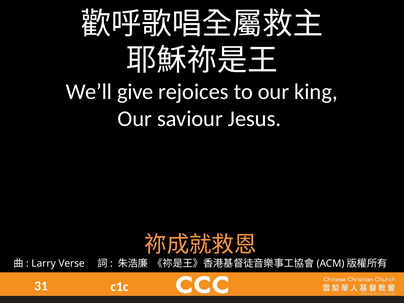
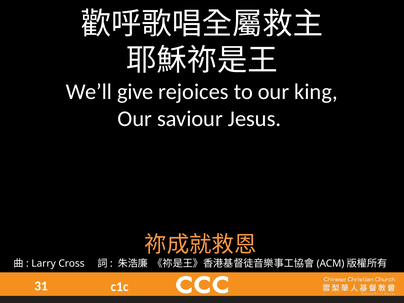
Verse: Verse -> Cross (72, 264)
